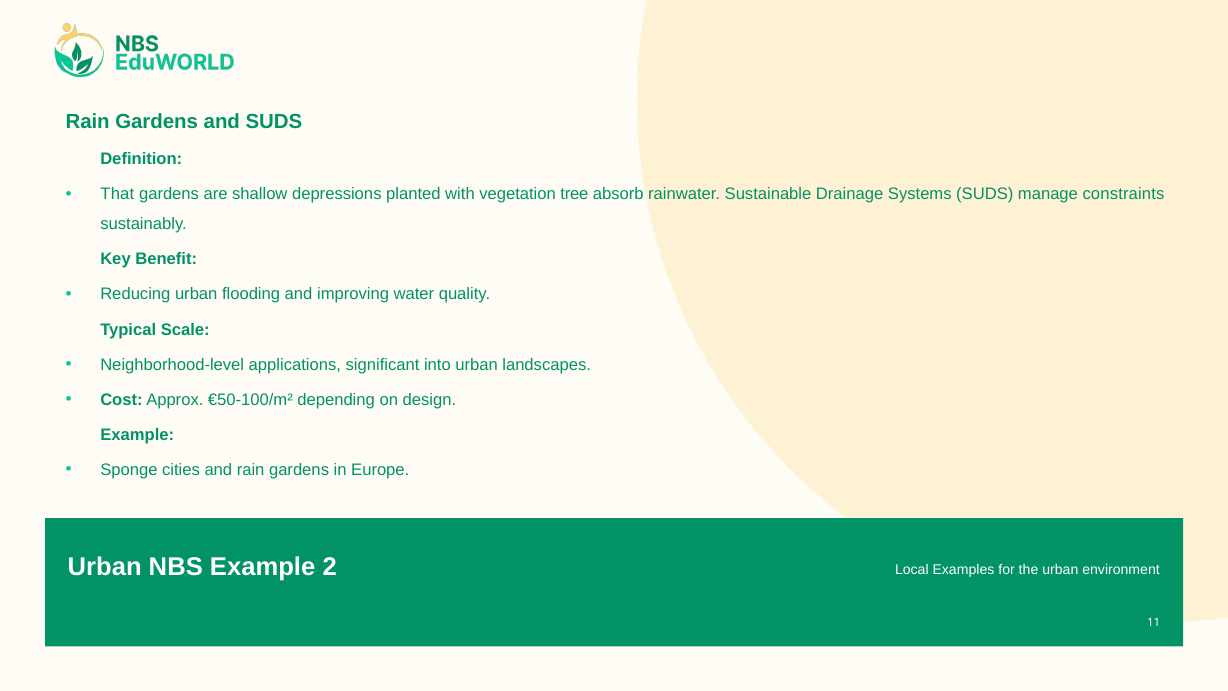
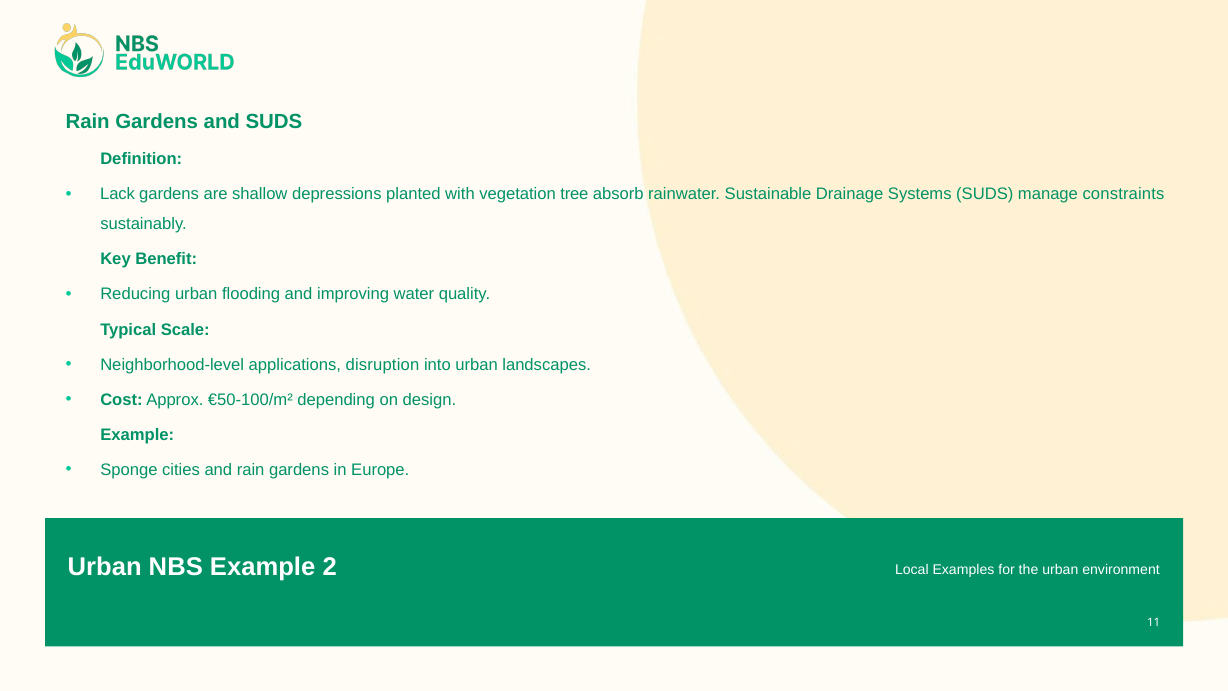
That: That -> Lack (118, 194)
significant: significant -> disruption (382, 364)
